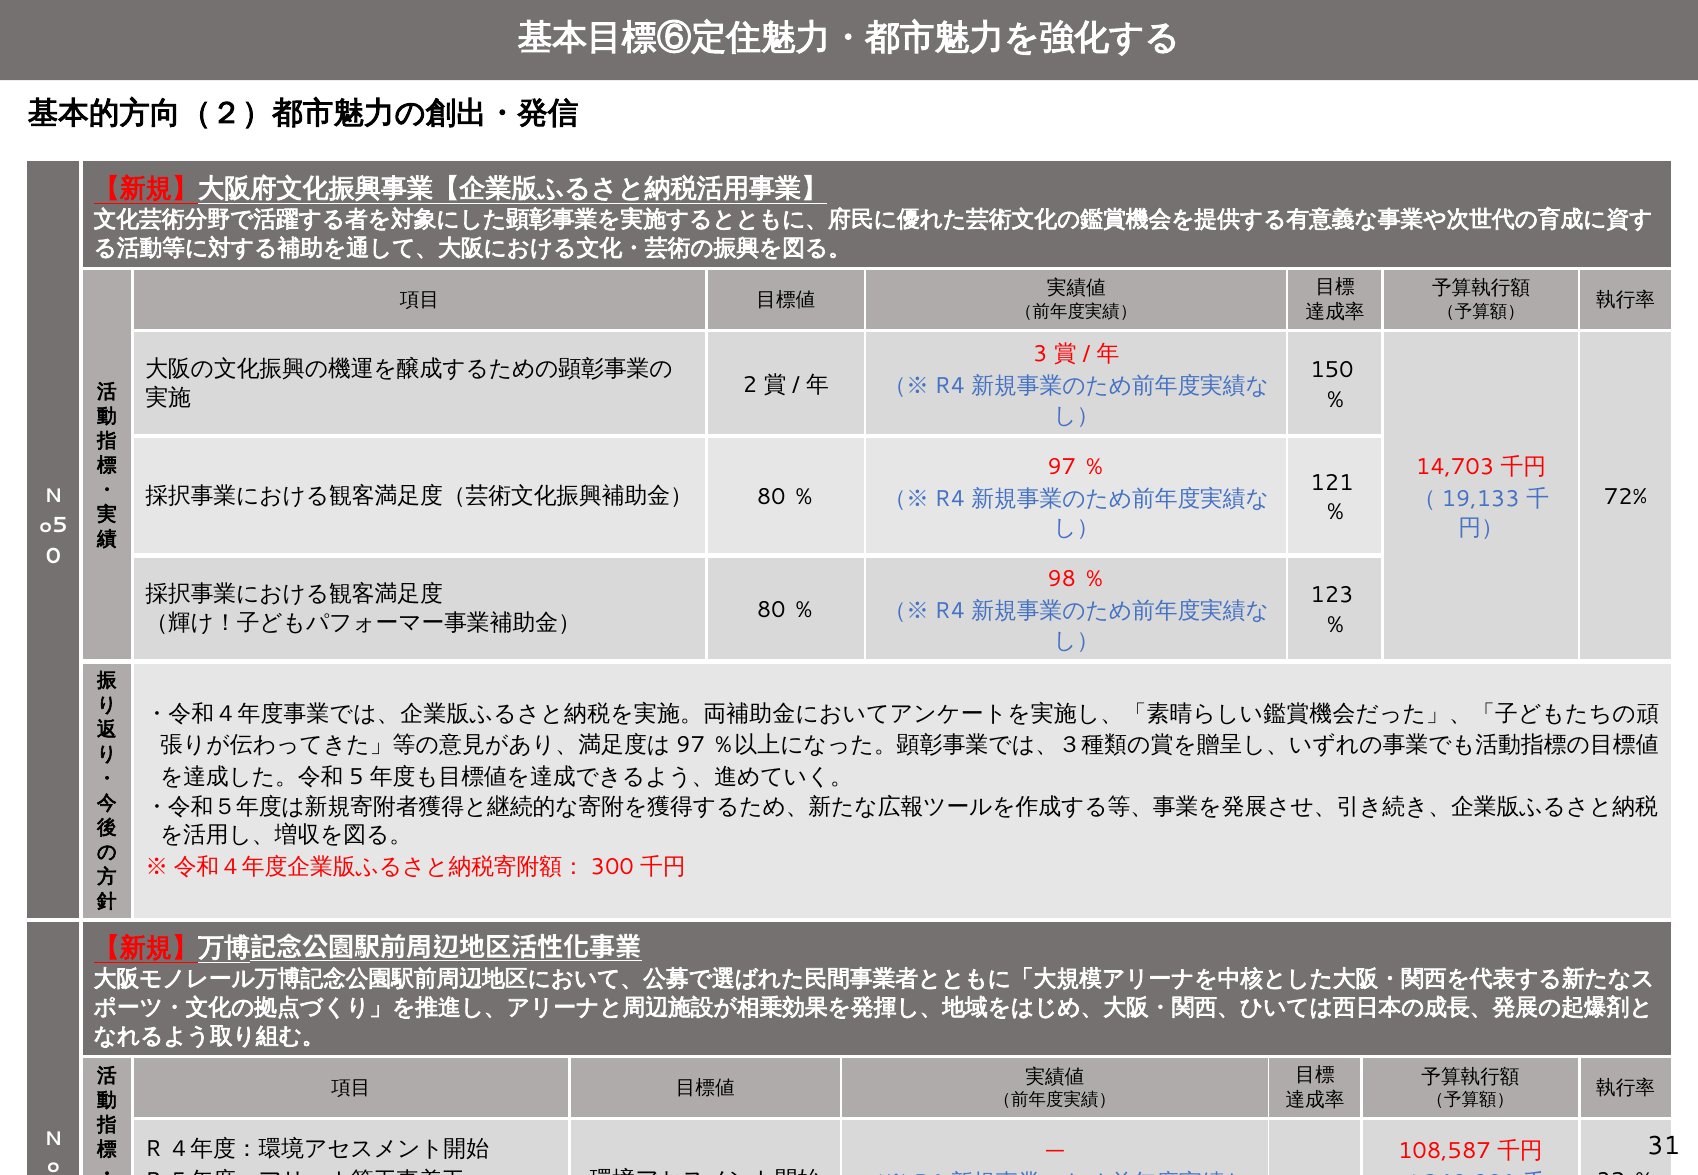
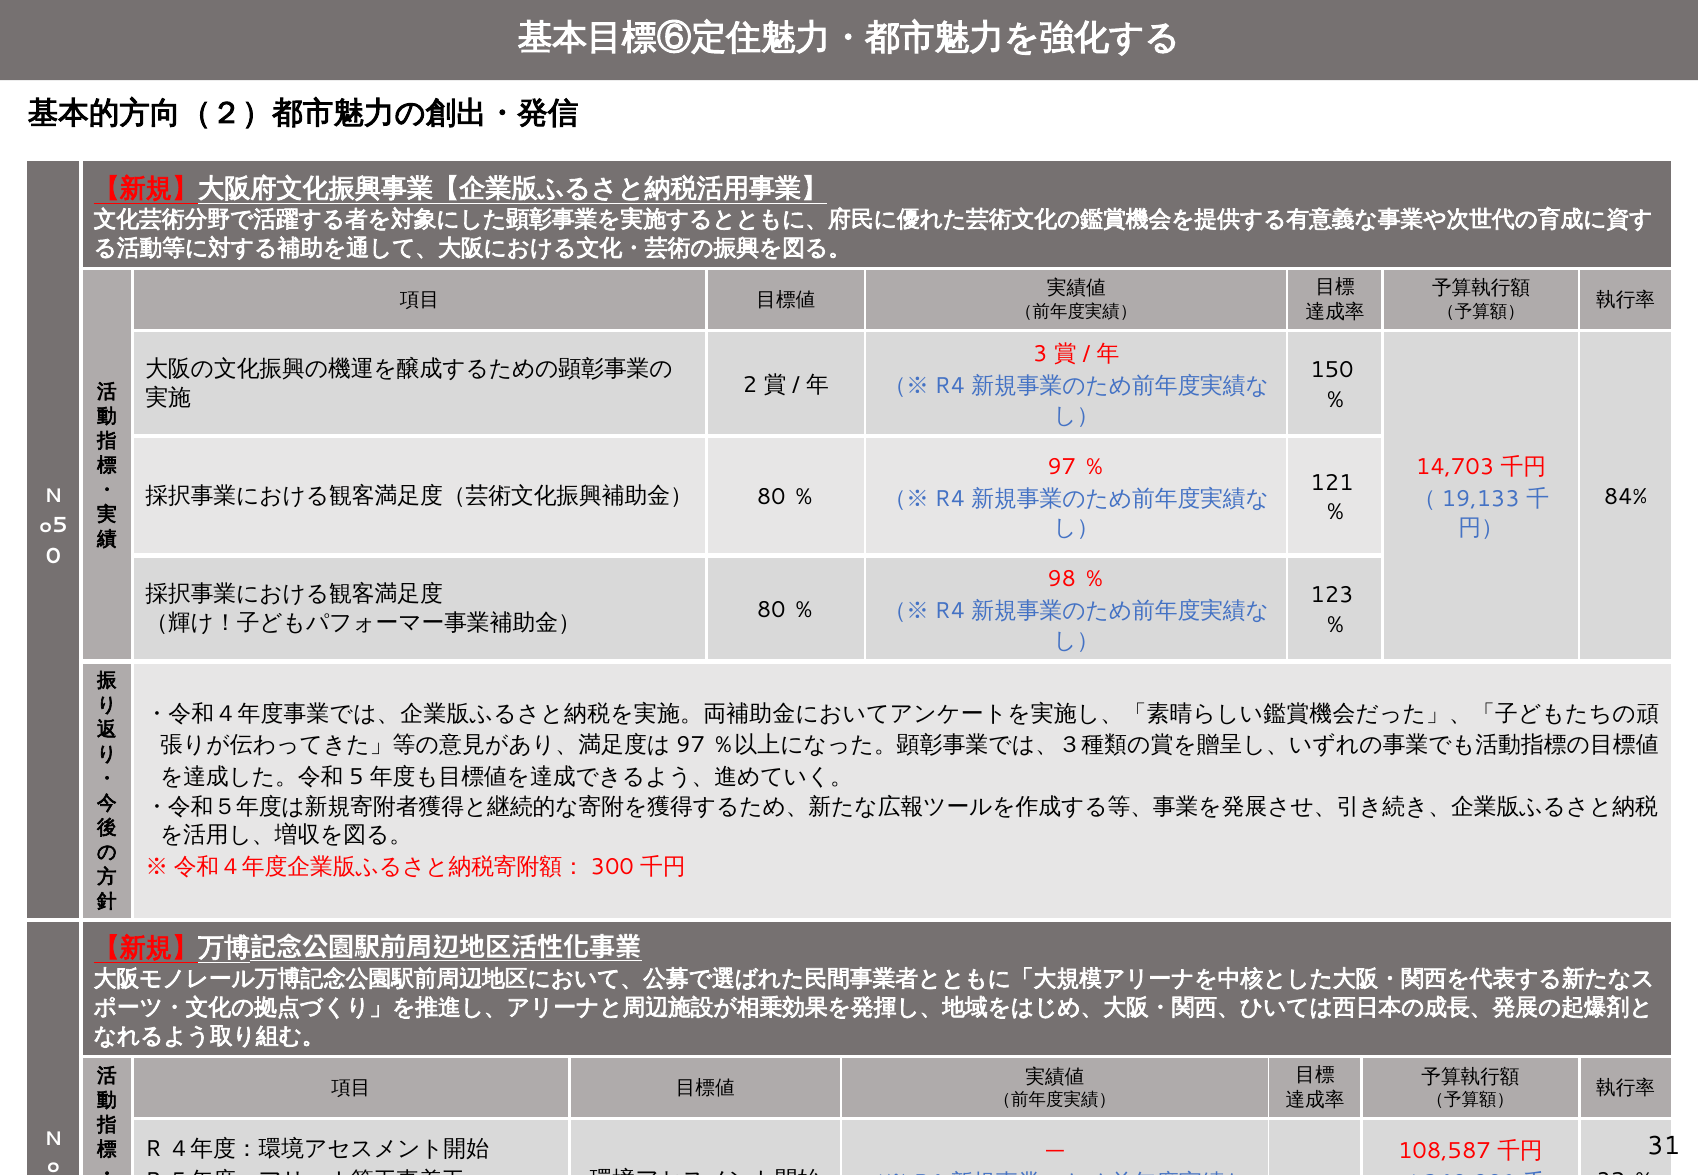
72%: 72% -> 84% (1626, 497)
